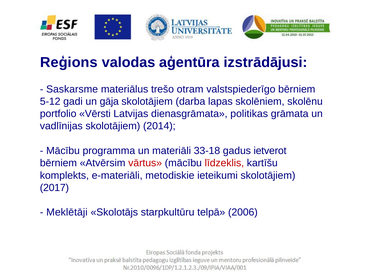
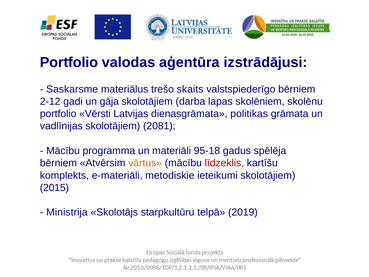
Reģions: Reģions -> Portfolio (69, 62)
otram: otram -> skaits (190, 89)
5-12: 5-12 -> 2-12 (50, 101)
2014: 2014 -> 2081 (159, 126)
33-18: 33-18 -> 95-18 (207, 151)
ietverot: ietverot -> spēlēja (270, 151)
vārtus colour: red -> orange (145, 163)
2017: 2017 -> 2015 (54, 188)
Meklētāji: Meklētāji -> Ministrija (67, 212)
2006: 2006 -> 2019 (243, 212)
